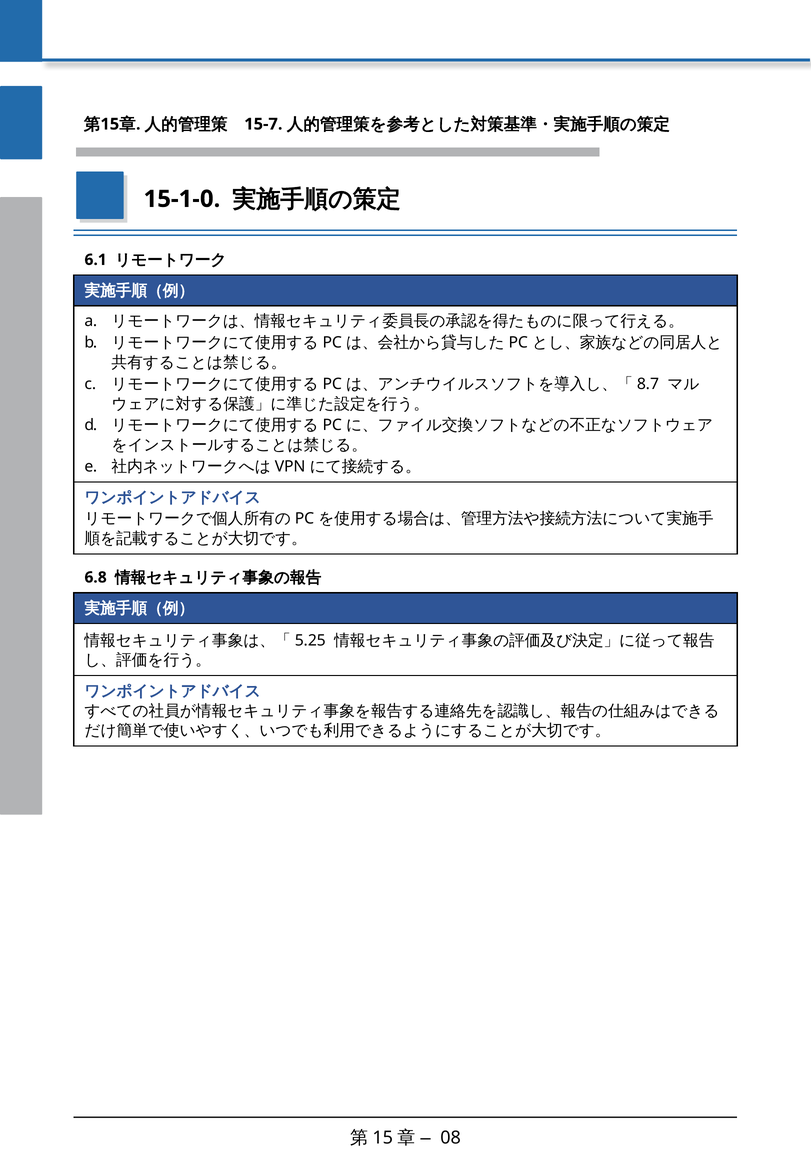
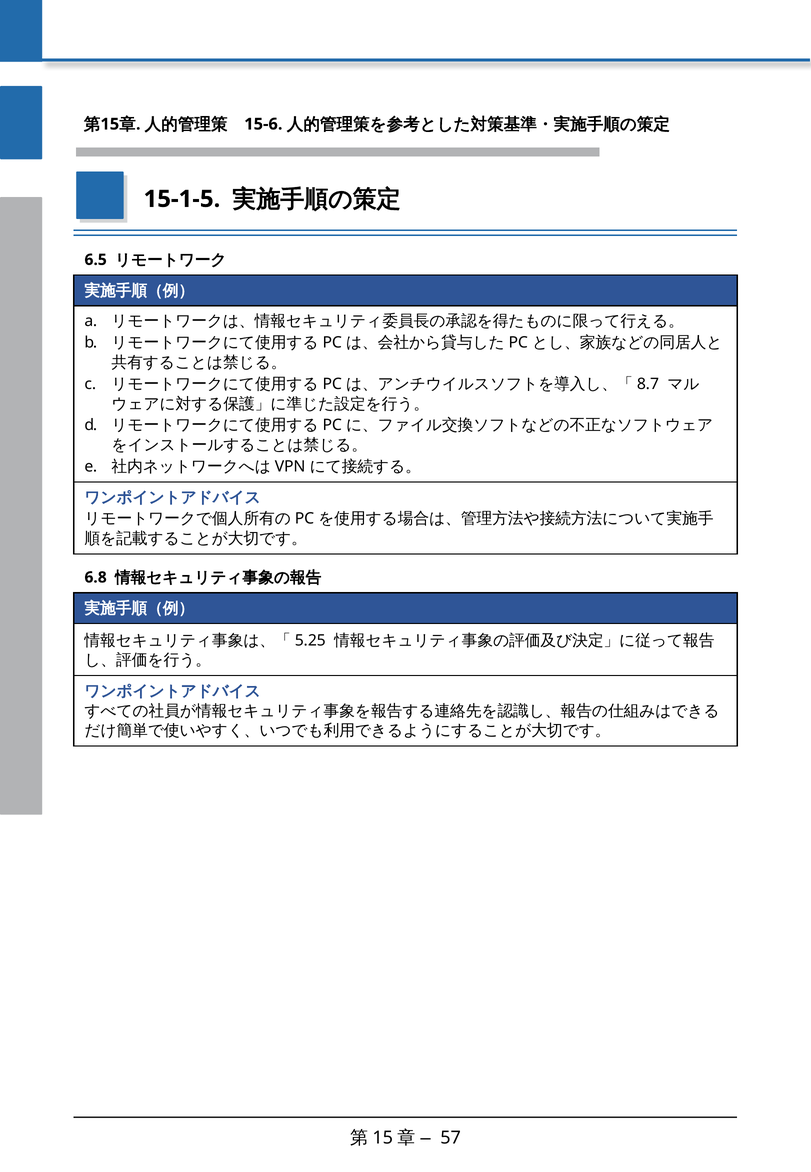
15-7: 15-7 -> 15-6 (263, 124)
15-1-0: 15-1-0 -> 15-1-5 (182, 199)
6.1: 6.1 -> 6.5 (96, 260)
08: 08 -> 57 (451, 1137)
